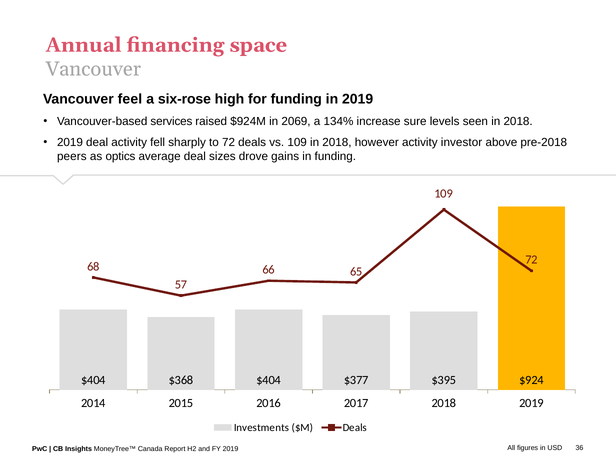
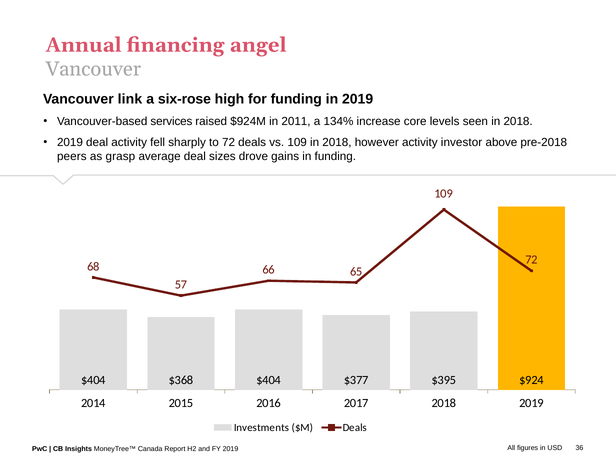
space: space -> angel (258, 45)
feel: feel -> link (130, 99)
2069: 2069 -> 2011 (296, 122)
sure: sure -> core (415, 122)
optics: optics -> grasp (120, 157)
